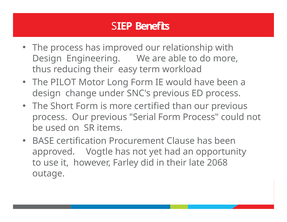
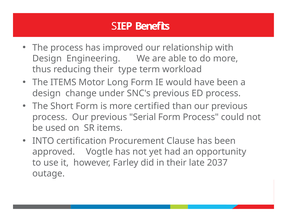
easy: easy -> type (128, 69)
The PILOT: PILOT -> ITEMS (63, 82)
BASE: BASE -> INTO (43, 141)
2068: 2068 -> 2037 (217, 163)
